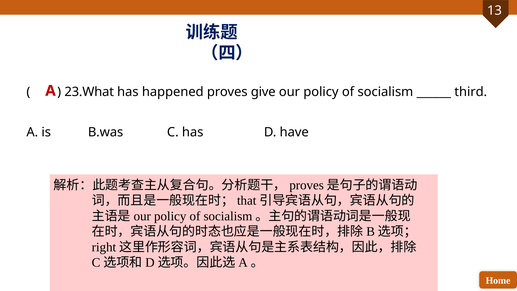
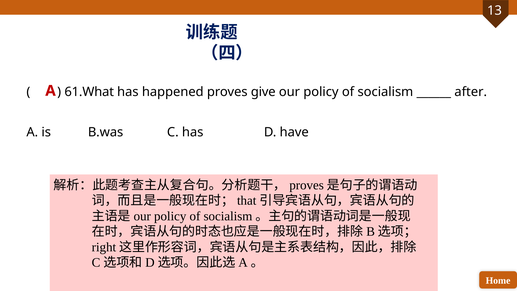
23.What: 23.What -> 61.What (89, 92)
third: third -> after (471, 92)
